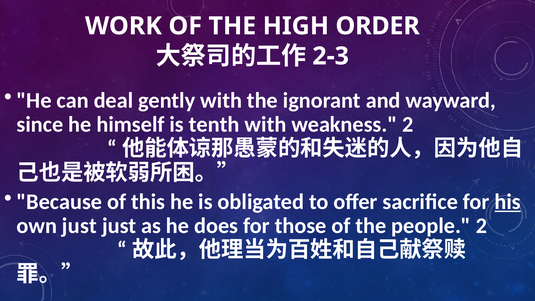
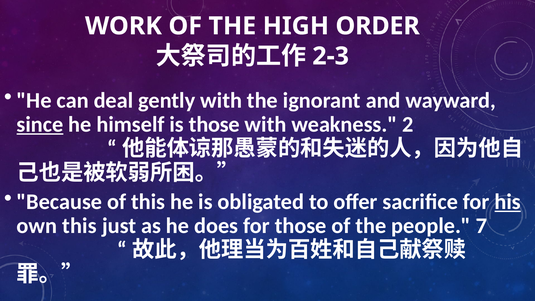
since underline: none -> present (40, 125)
is tenth: tenth -> those (214, 125)
own just: just -> this (79, 226)
people 2: 2 -> 7 (481, 226)
